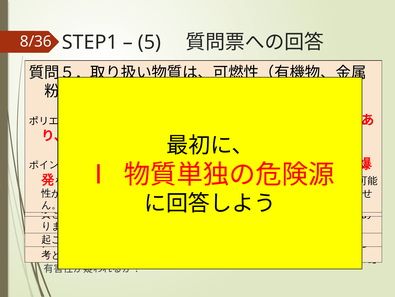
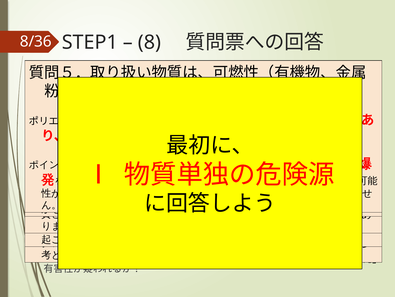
5: 5 -> 8 (150, 42)
